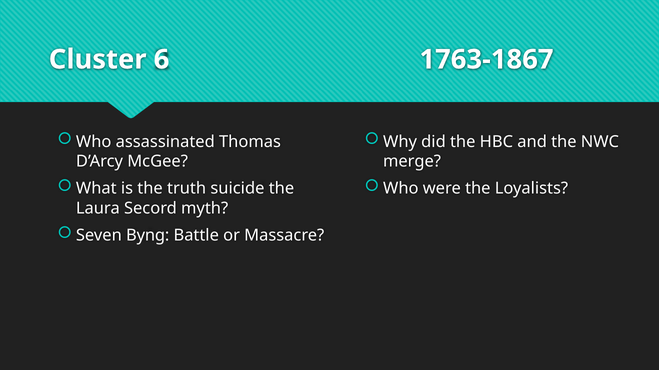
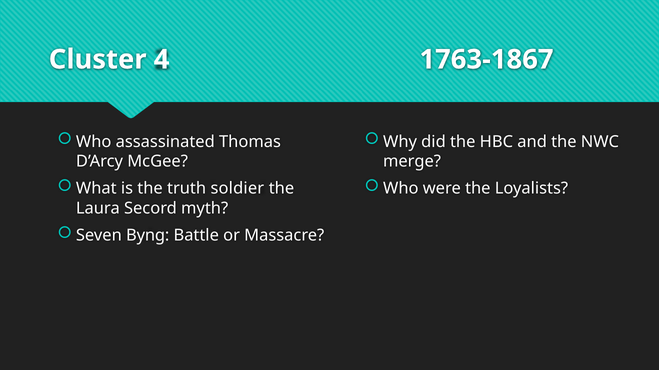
6: 6 -> 4 (162, 60)
suicide: suicide -> soldier (237, 189)
